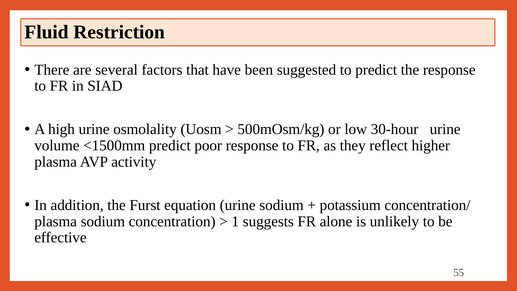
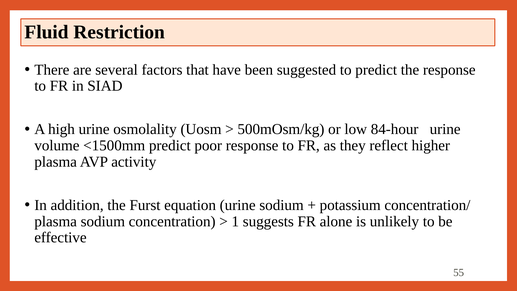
30-hour: 30-hour -> 84-hour (395, 129)
